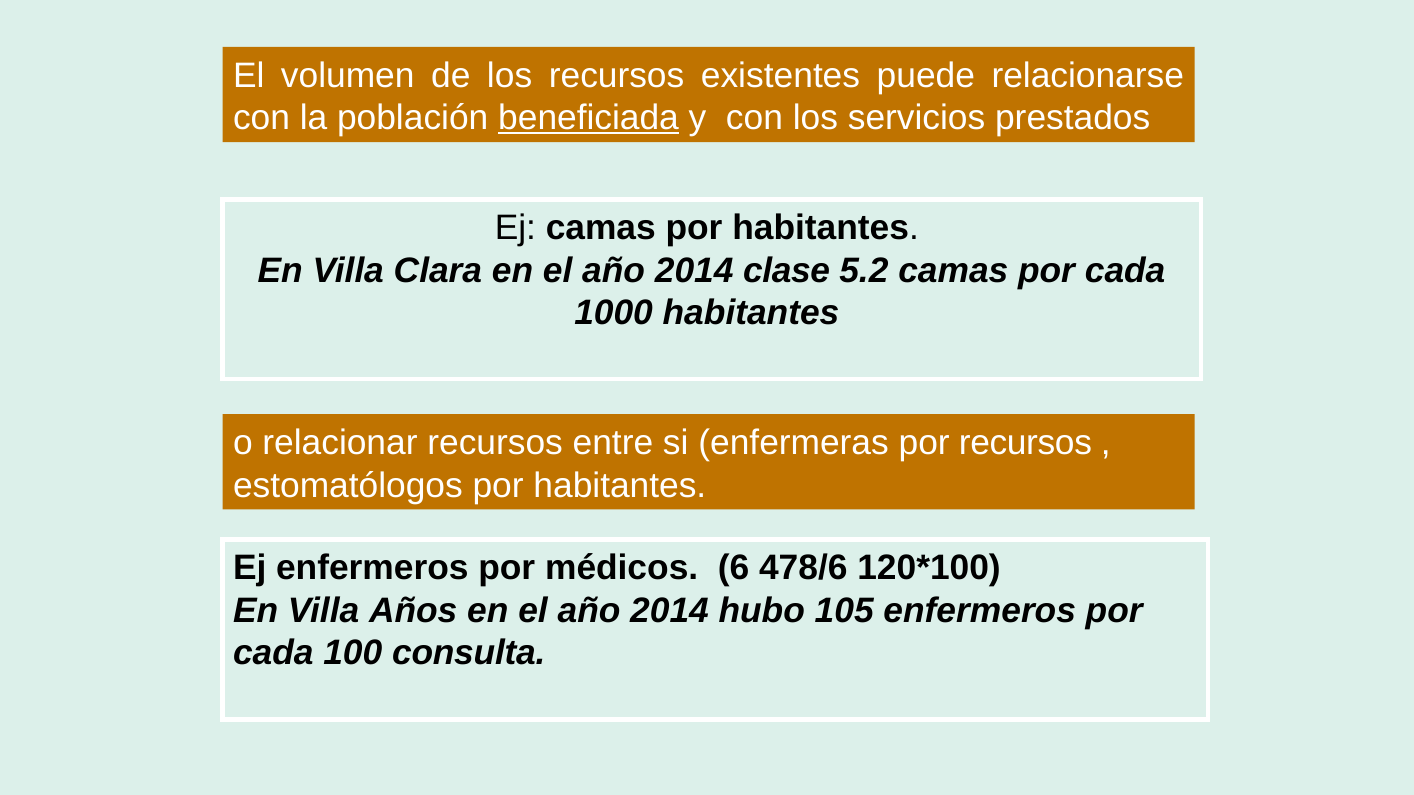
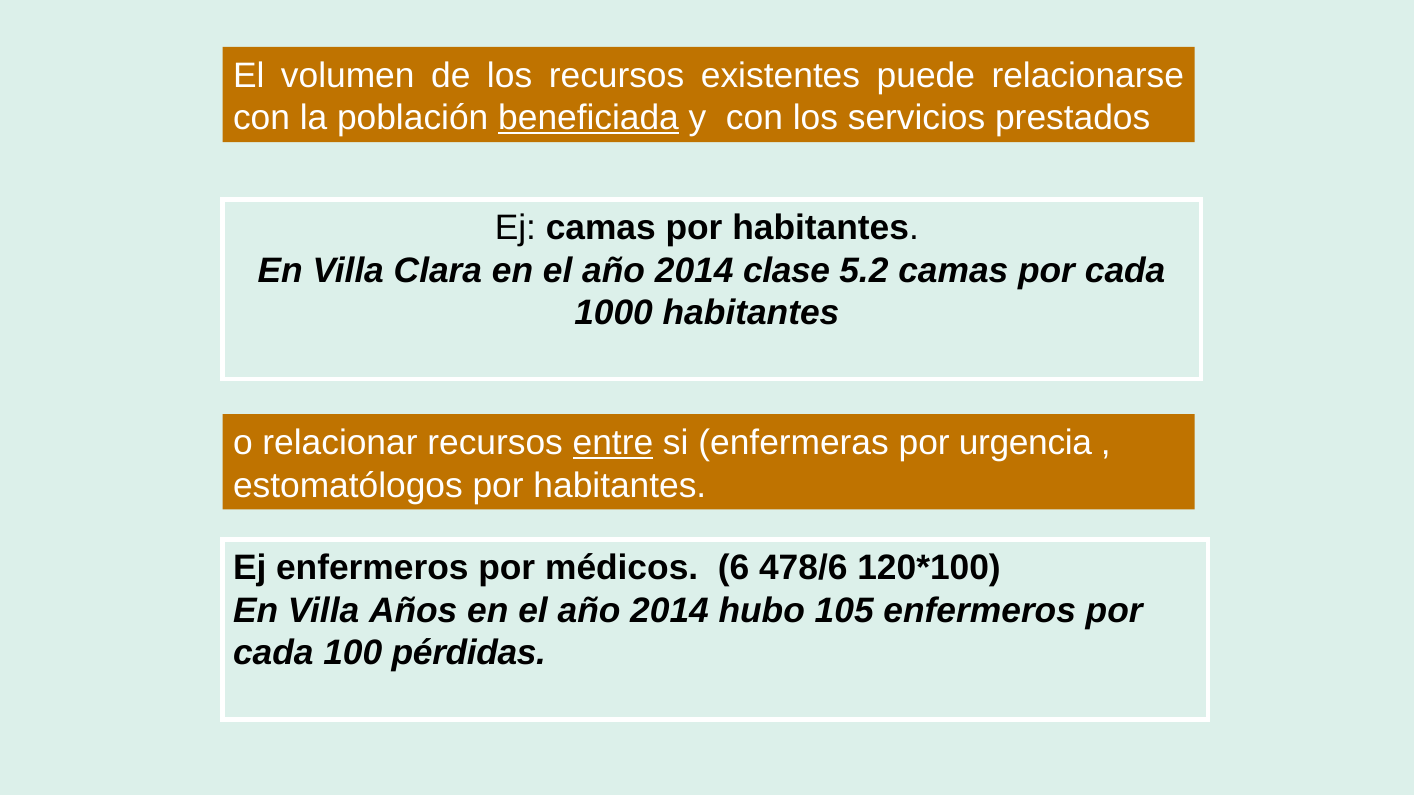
entre underline: none -> present (613, 443)
por recursos: recursos -> urgencia (1025, 443)
consulta: consulta -> pérdidas (469, 653)
